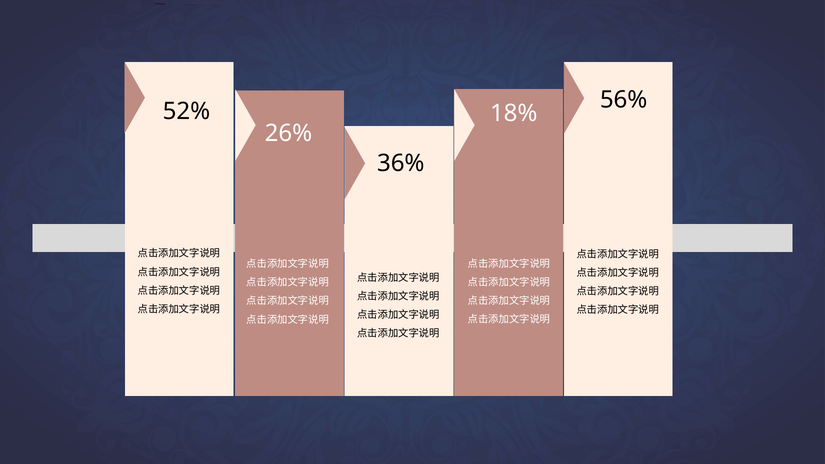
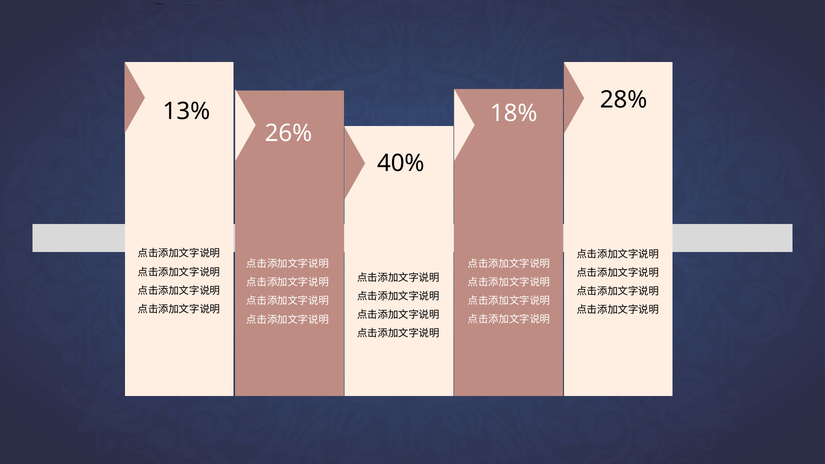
56%: 56% -> 28% (624, 100)
52%: 52% -> 13% (186, 111)
36%: 36% -> 40% (401, 164)
